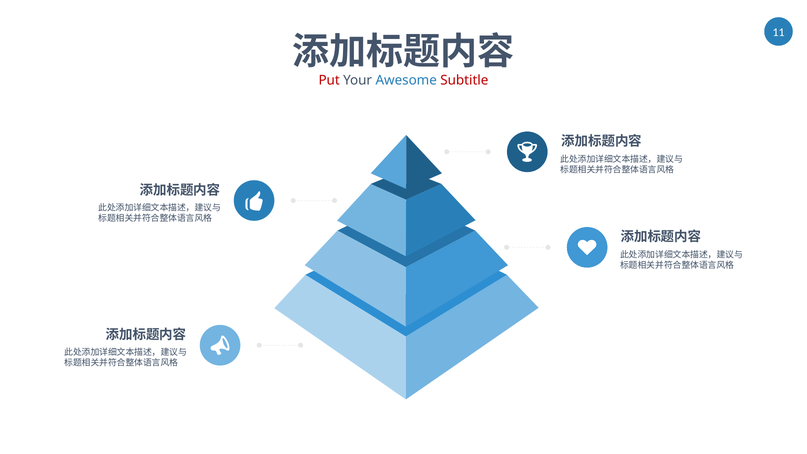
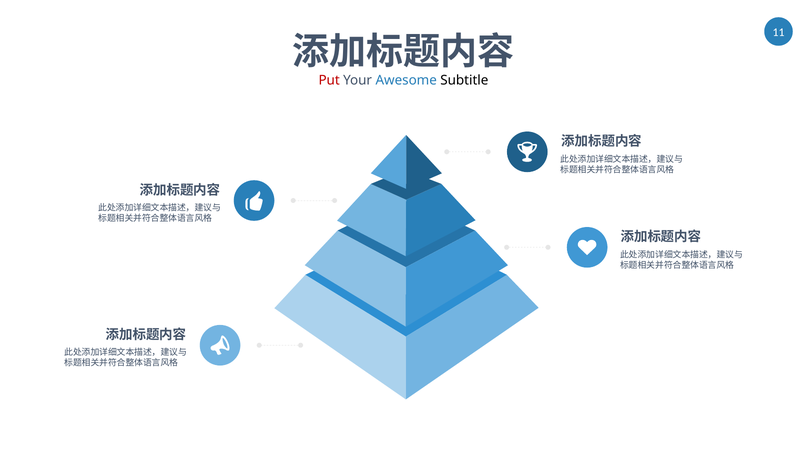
Subtitle colour: red -> black (464, 80)
